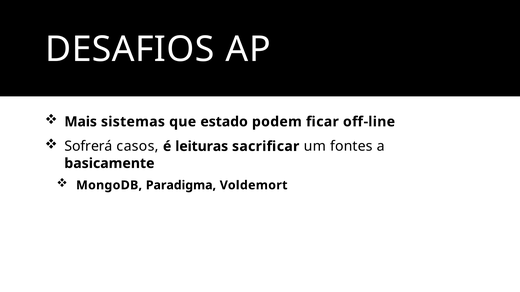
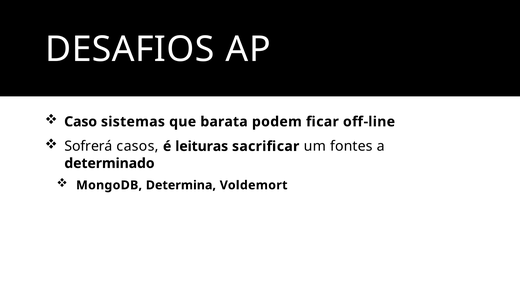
Mais: Mais -> Caso (81, 122)
estado: estado -> barata (224, 122)
basicamente: basicamente -> determinado (109, 164)
Paradigma: Paradigma -> Determina (181, 186)
